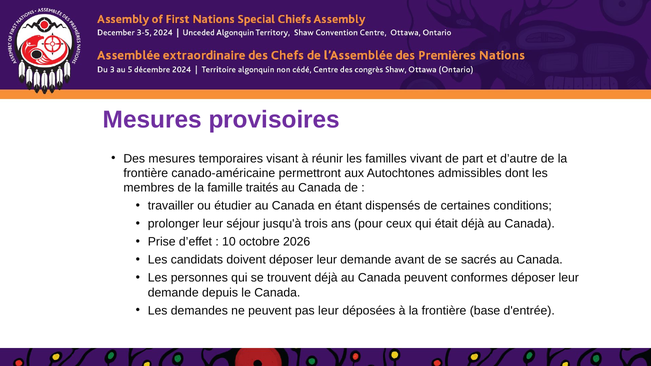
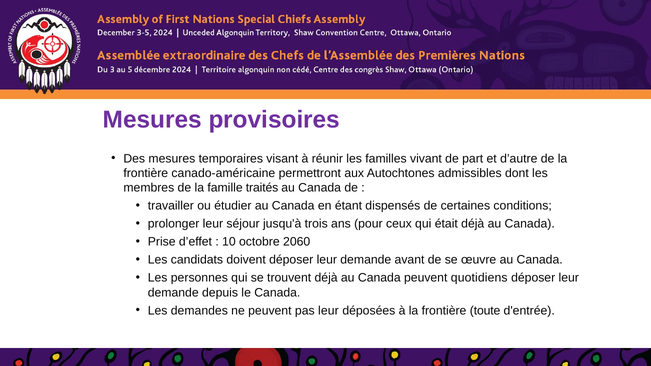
2026: 2026 -> 2060 (297, 242)
sacrés: sacrés -> œuvre (479, 260)
conformes: conformes -> quotidiens (479, 278)
base: base -> toute (485, 311)
